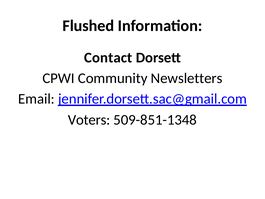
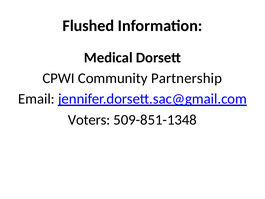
Contact: Contact -> Medical (108, 58)
Newsletters: Newsletters -> Partnership (187, 78)
